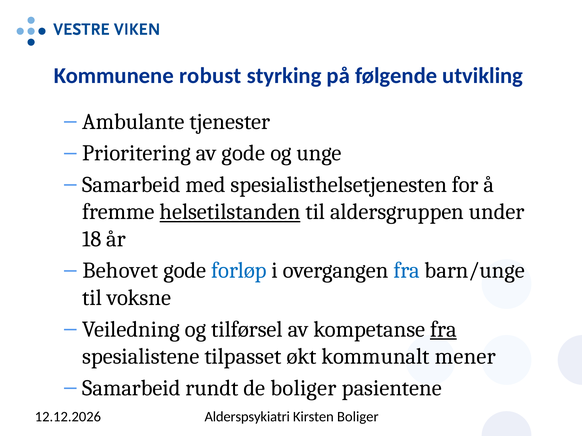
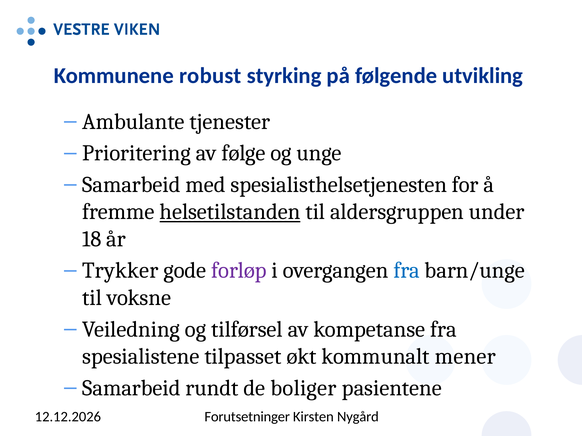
av gode: gode -> følge (244, 153)
Behovet: Behovet -> Trykker (120, 271)
forløp colour: blue -> purple (239, 271)
fra underline: present -> none (443, 330)
Alderspsykiatri: Alderspsykiatri -> Forutsetninger (247, 417)
Kirsten Boliger: Boliger -> Nygård (358, 417)
